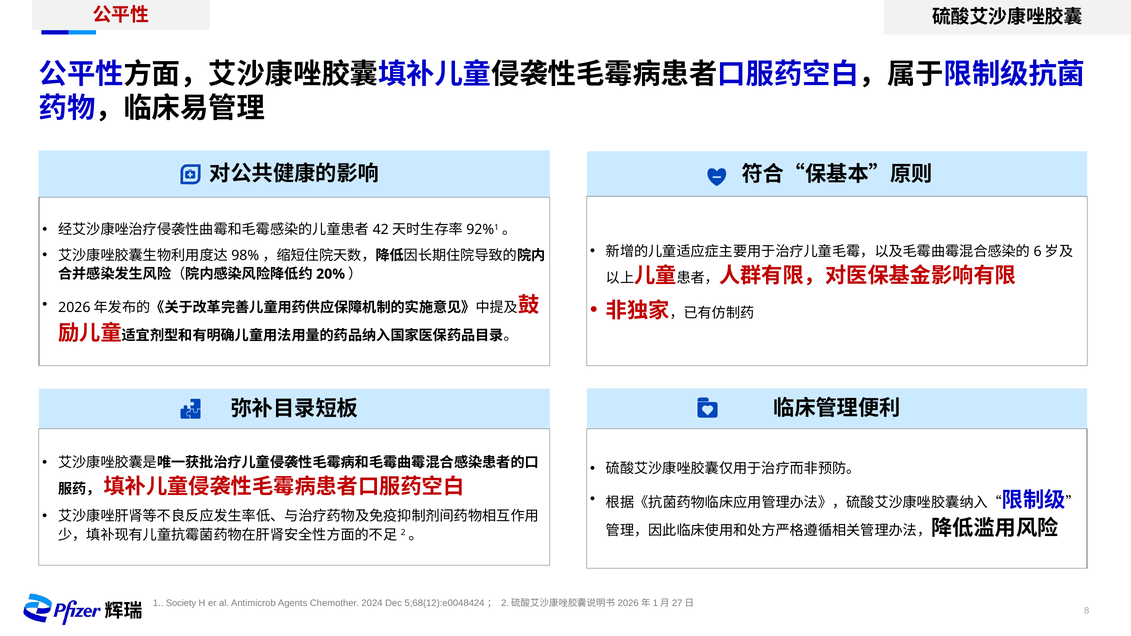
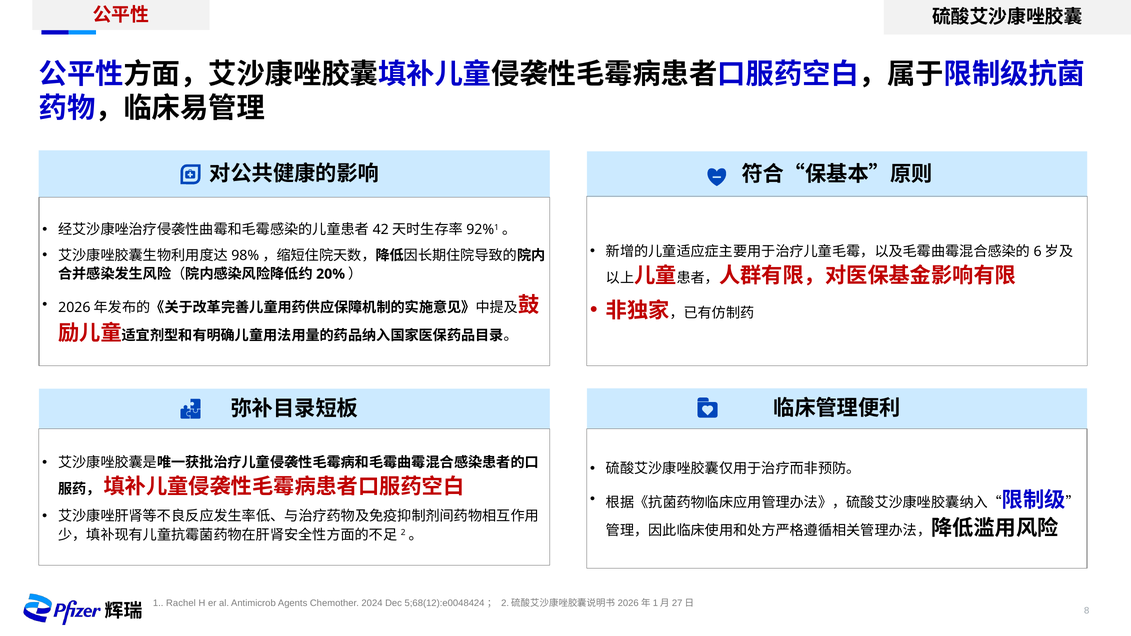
Society: Society -> Rachel (181, 603)
